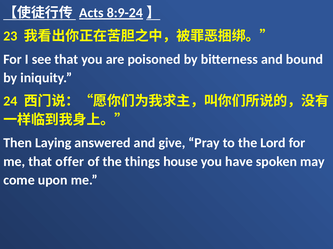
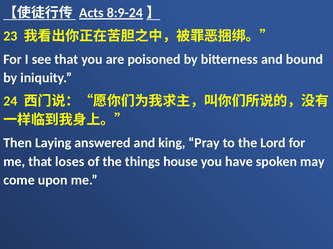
give: give -> king (172, 143)
offer: offer -> loses (70, 162)
